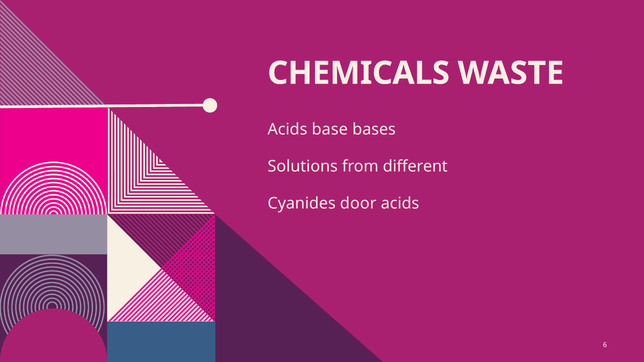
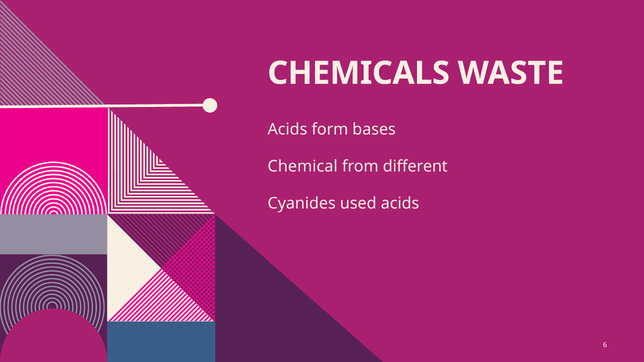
base: base -> form (330, 130)
Solutions: Solutions -> Chemical (303, 167)
door: door -> used (358, 204)
